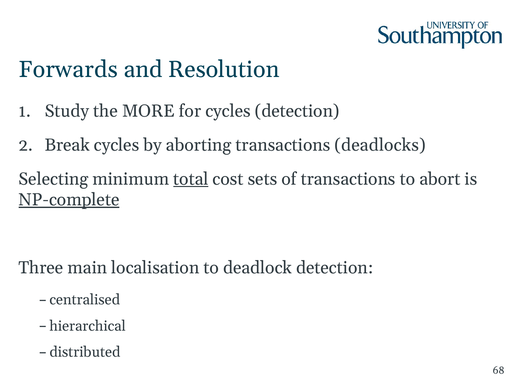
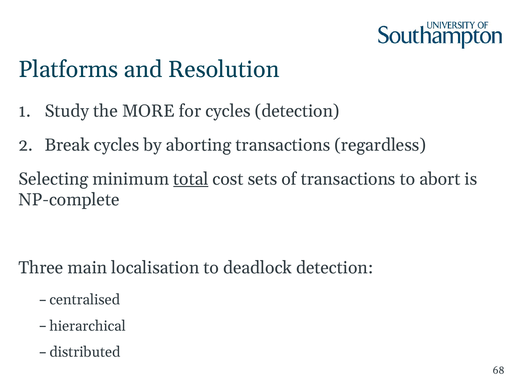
Forwards: Forwards -> Platforms (68, 70)
deadlocks: deadlocks -> regardless (380, 145)
NP-complete underline: present -> none (69, 200)
